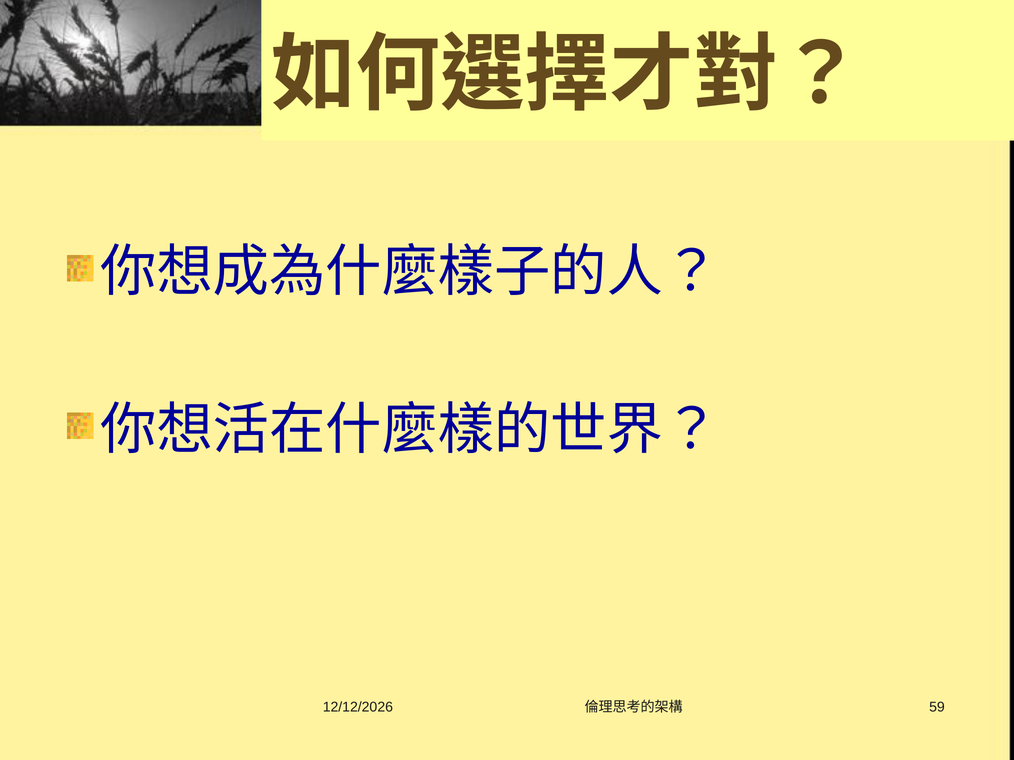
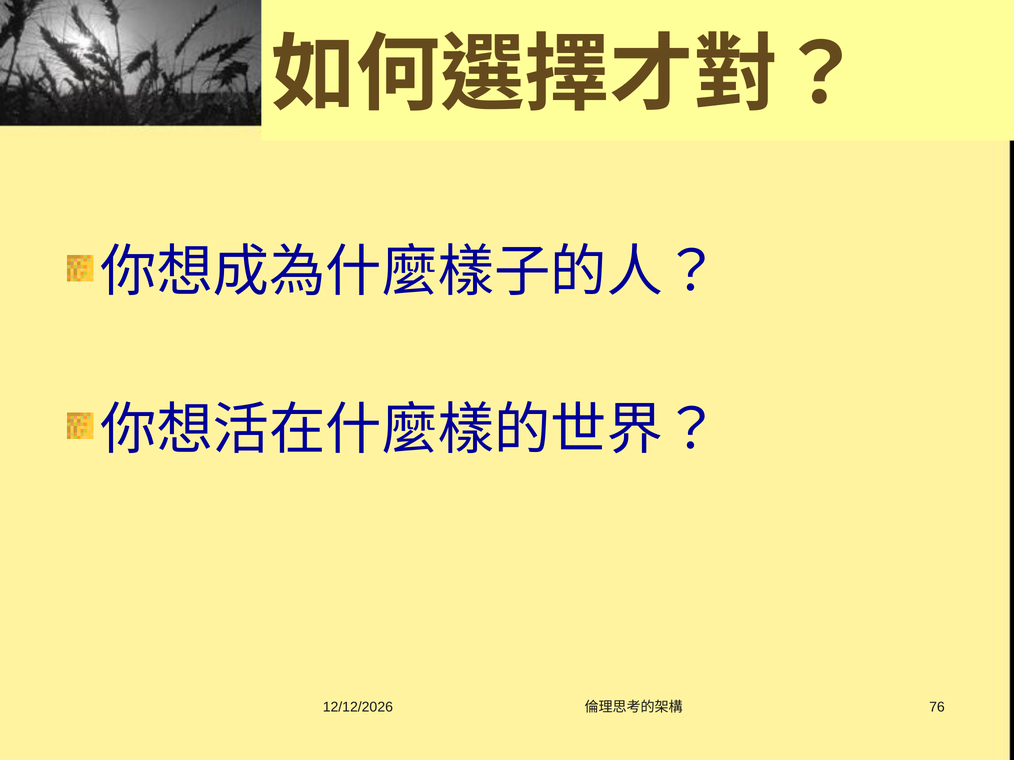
59: 59 -> 76 (937, 707)
